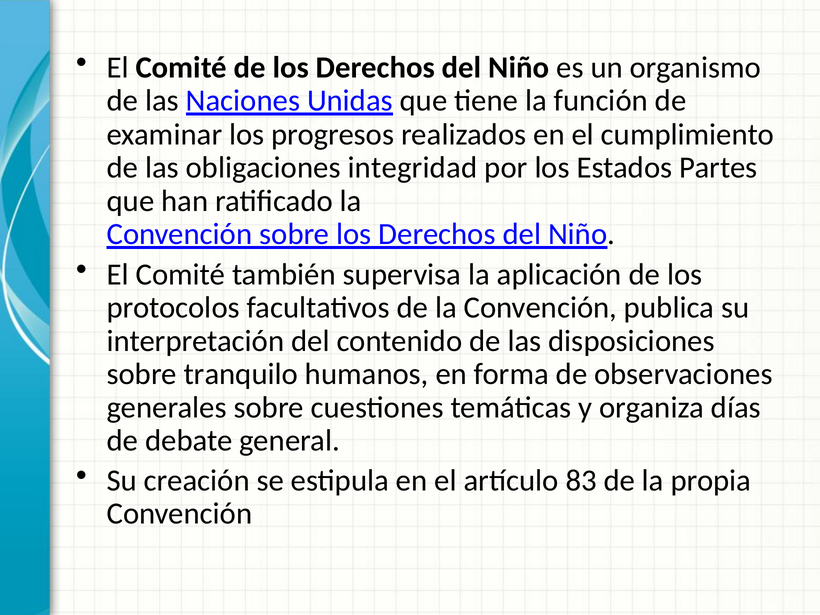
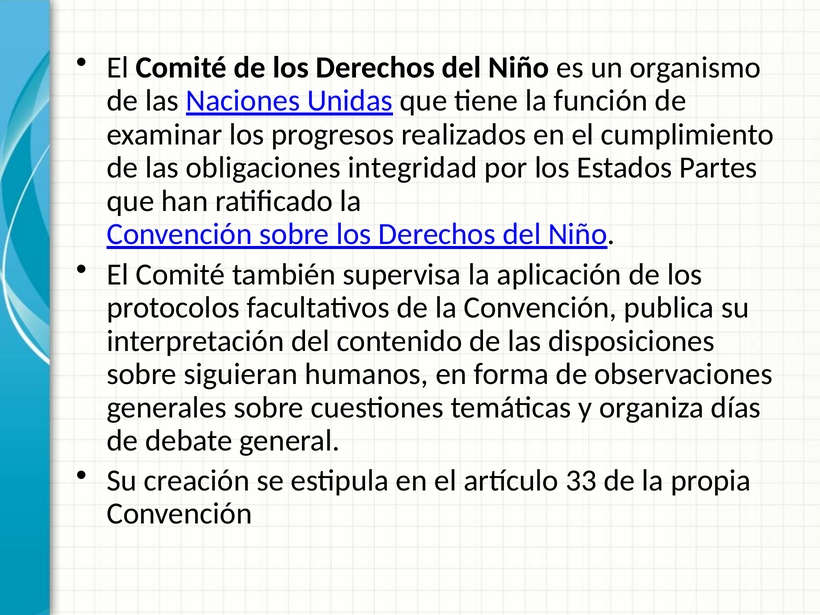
tranquilo: tranquilo -> siguieran (241, 374)
83: 83 -> 33 (581, 480)
